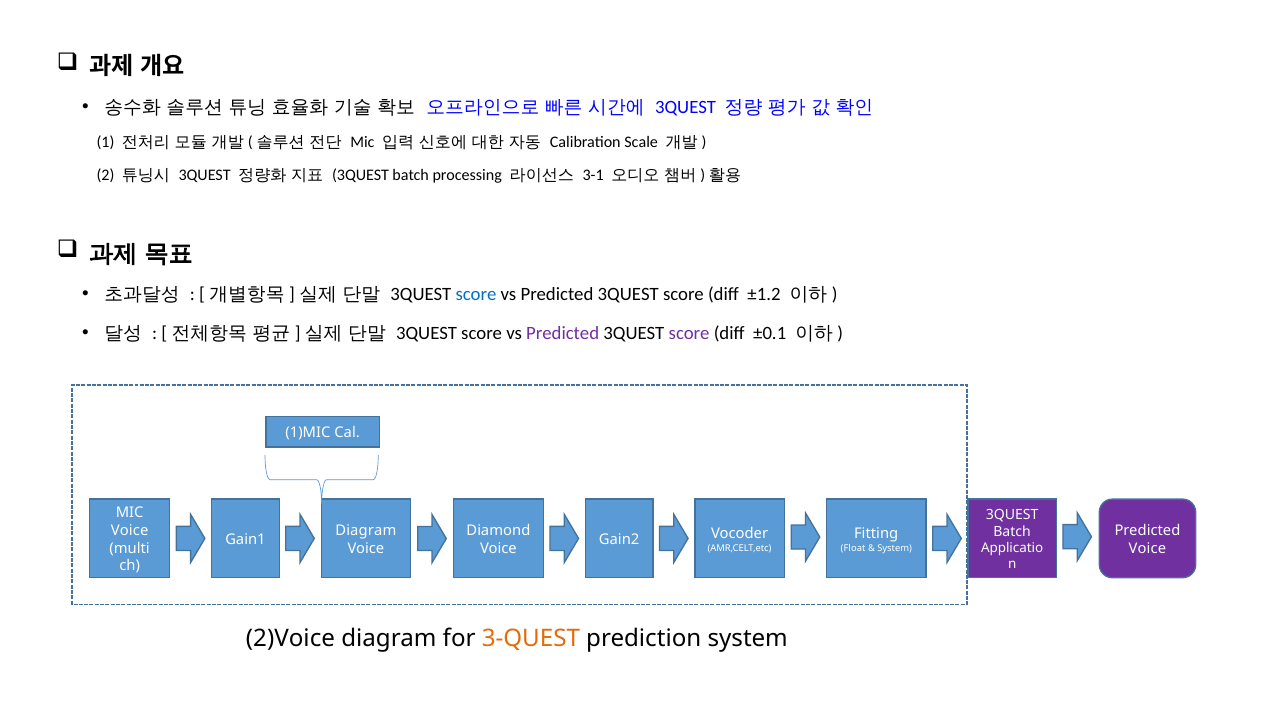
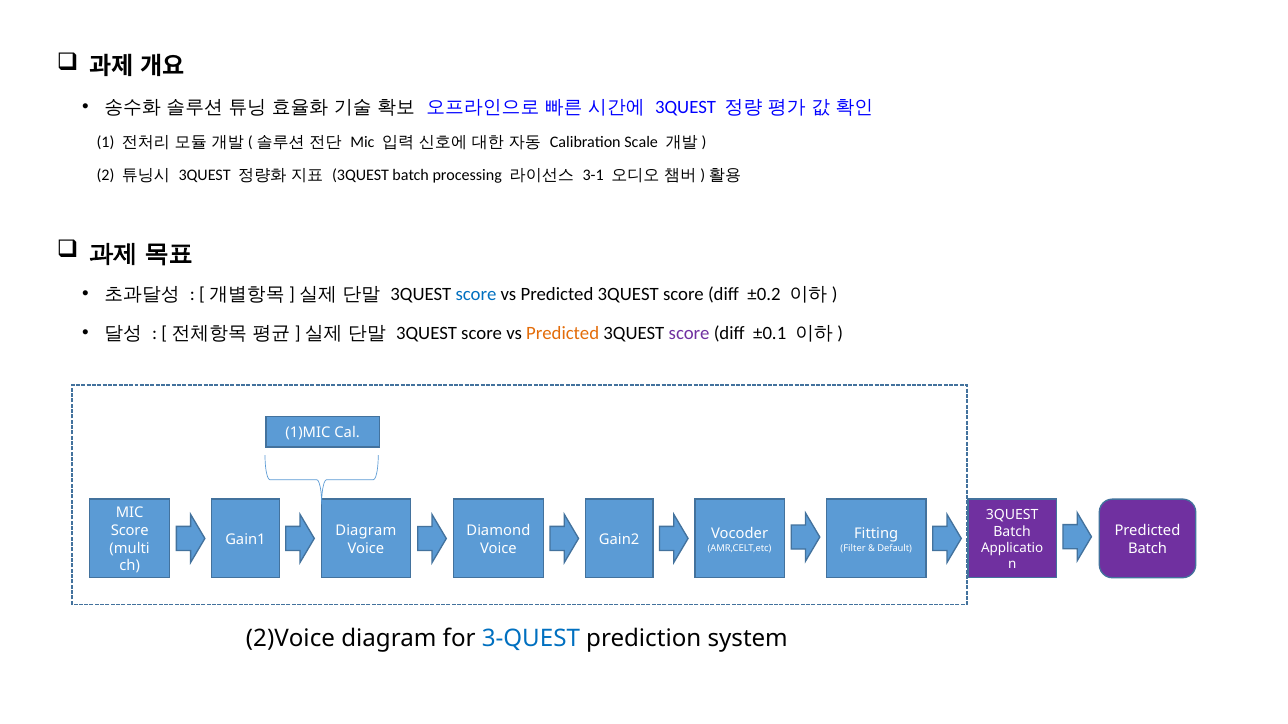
±1.2: ±1.2 -> ±0.2 (764, 295)
Predicted colour: purple -> orange (563, 333)
Voice: Voice -> Score (130, 531)
Voice: Voice -> Batch (1147, 549)
Float: Float -> Filter (853, 548)
System: System -> Default (895, 548)
3-QUEST colour: orange -> blue (531, 639)
